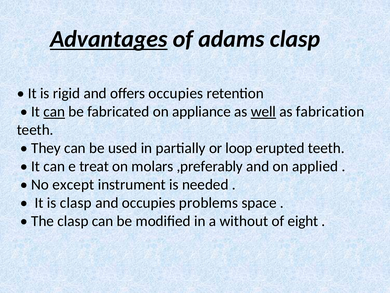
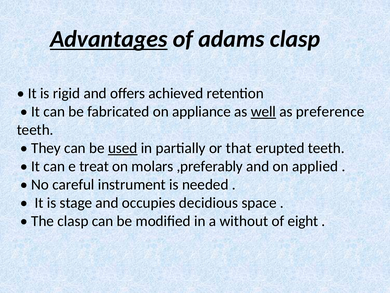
offers occupies: occupies -> achieved (176, 93)
can underline: present -> none (54, 112)
fabrication: fabrication -> preference (330, 112)
used underline: none -> present (123, 148)
loop: loop -> that (239, 148)
except: except -> careful (73, 184)
is clasp: clasp -> stage (76, 203)
problems: problems -> decidious (209, 203)
